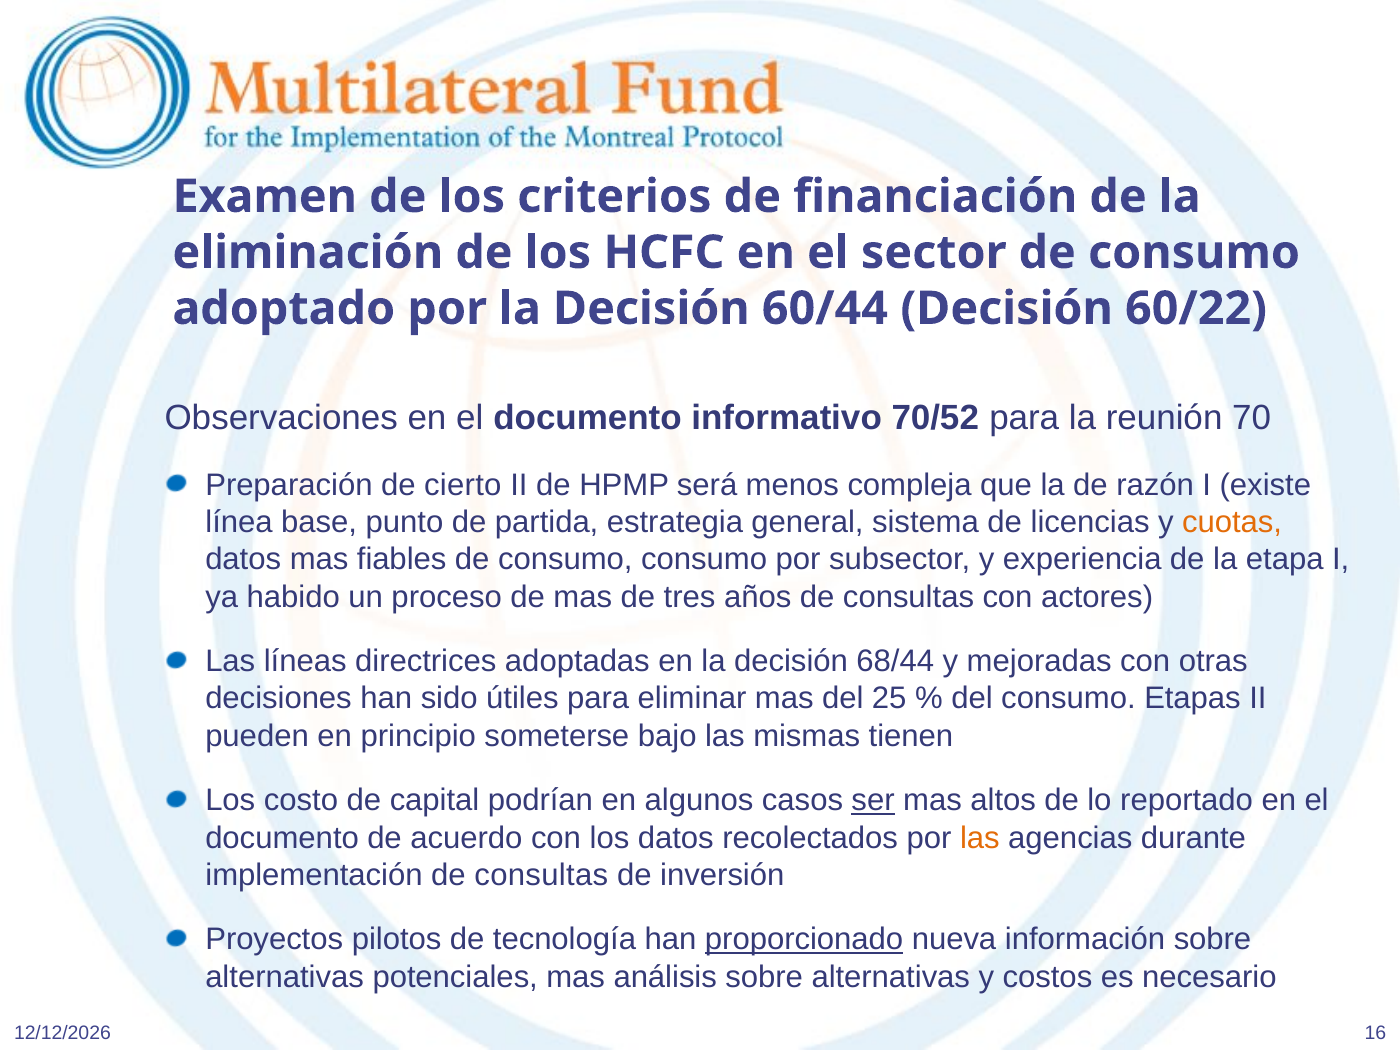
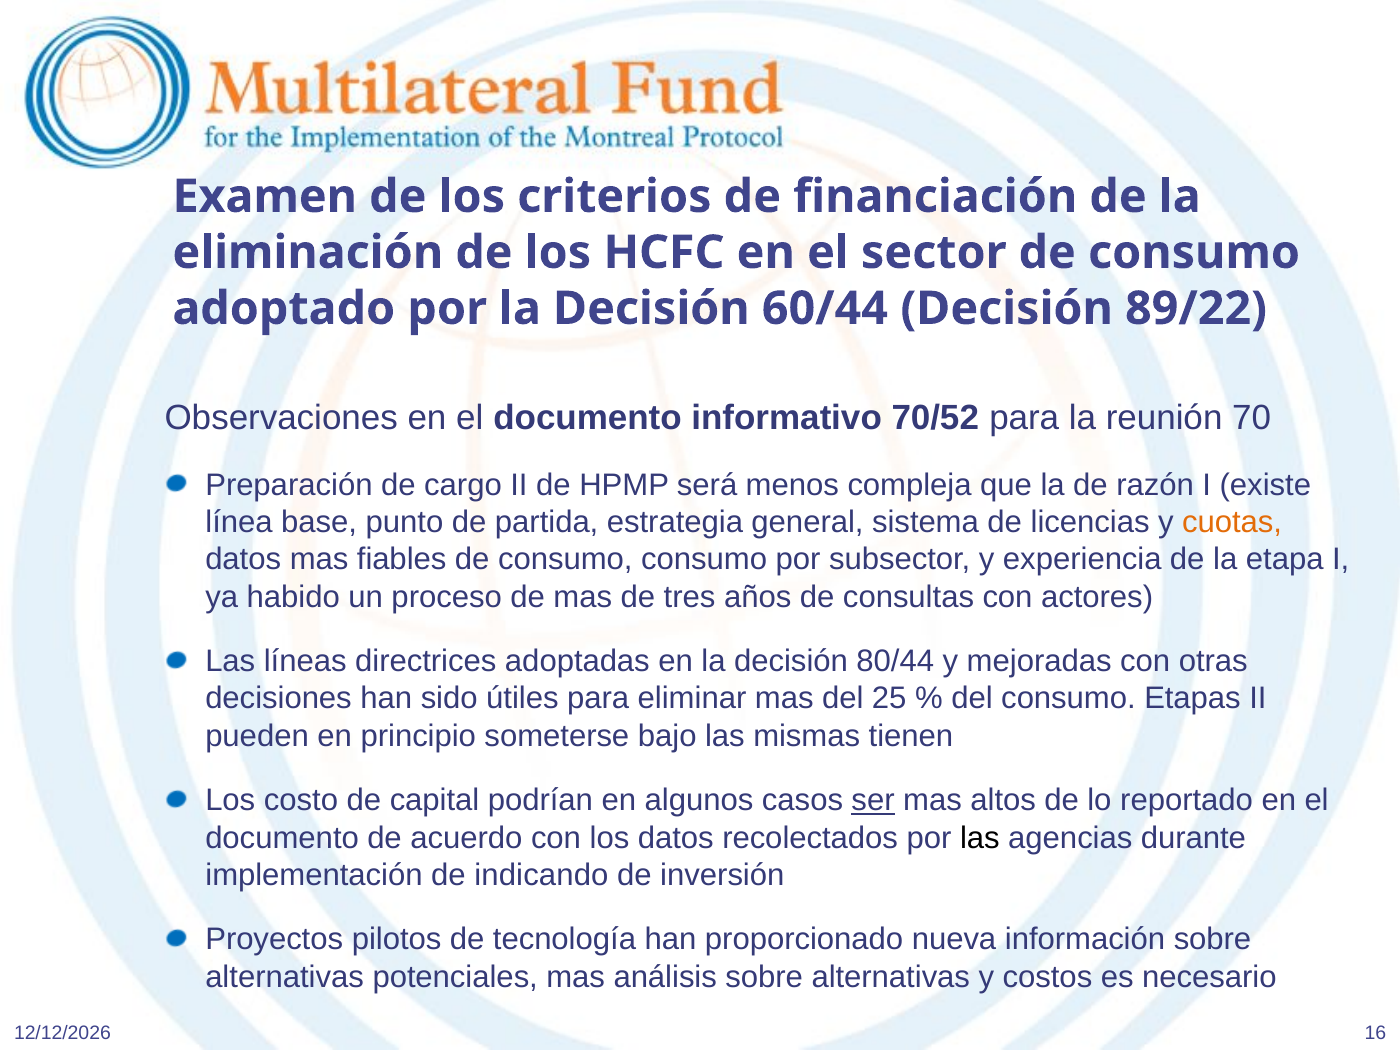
60/22: 60/22 -> 89/22 (1196, 309)
cierto: cierto -> cargo (463, 485)
68/44: 68/44 -> 80/44 (895, 661)
las colour: orange -> black (980, 838)
implementación de consultas: consultas -> indicando (541, 875)
proporcionado underline: present -> none (804, 940)
